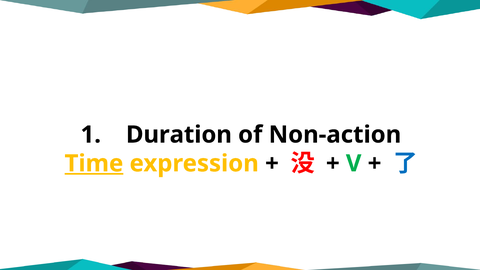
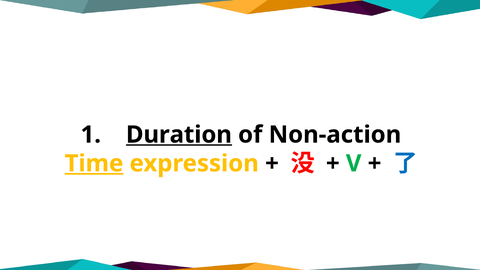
Duration underline: none -> present (179, 135)
